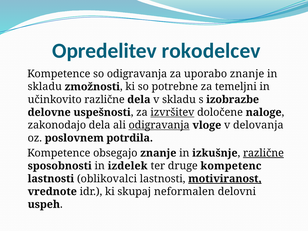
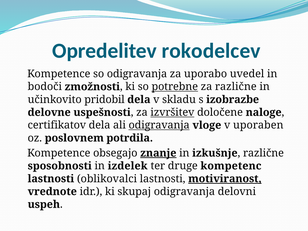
uporabo znanje: znanje -> uvedel (247, 74)
skladu: skladu -> bodoči (45, 87)
potrebne underline: none -> present (175, 87)
za temeljni: temeljni -> različne (236, 87)
učinkovito različne: različne -> pridobil (105, 100)
zakonodajo: zakonodajo -> certifikatov (57, 125)
delovanja: delovanja -> uporaben (258, 125)
znanje underline: none -> present (158, 153)
različne underline: present -> none (263, 153)
skupaj neformalen: neformalen -> odigravanja (184, 192)
